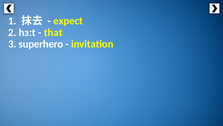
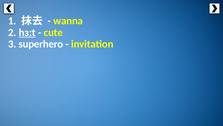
expect: expect -> wanna (68, 21)
hɜːt underline: none -> present (27, 32)
that: that -> cute (53, 32)
